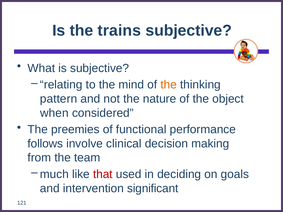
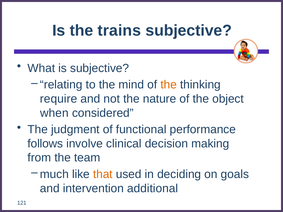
pattern: pattern -> require (59, 99)
preemies: preemies -> judgment (75, 130)
that colour: red -> orange (103, 174)
significant: significant -> additional (153, 189)
